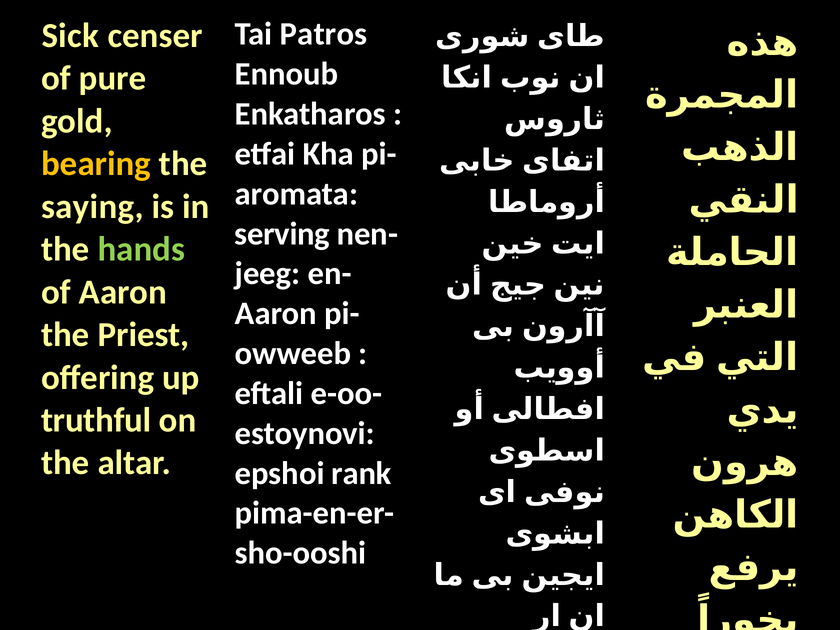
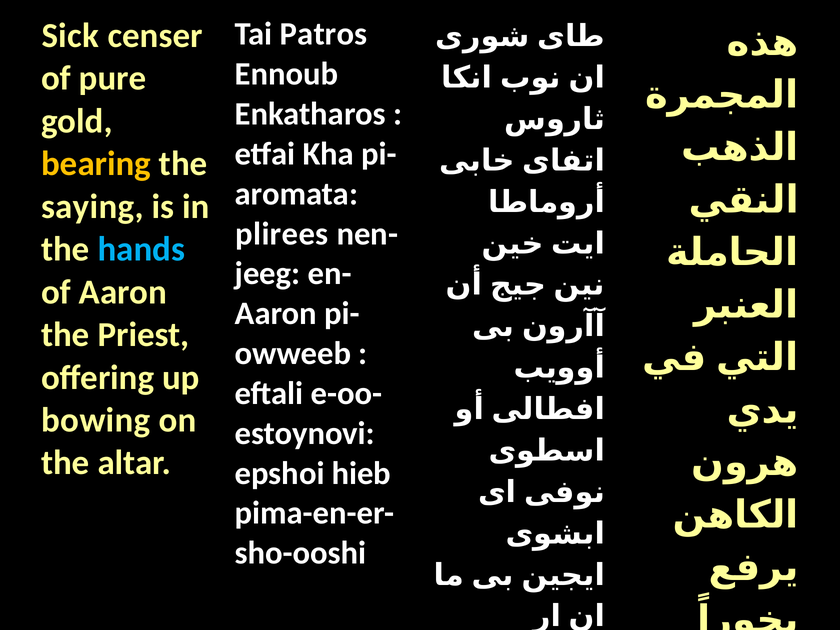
serving: serving -> plirees (282, 234)
hands colour: light green -> light blue (141, 249)
truthful: truthful -> bowing (96, 420)
rank: rank -> hieb (361, 473)
